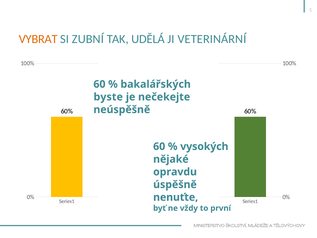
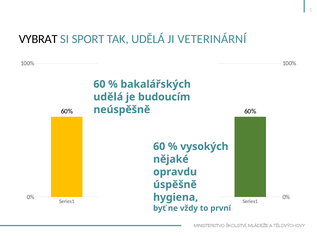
VYBRAT colour: orange -> black (38, 39)
ZUBNÍ: ZUBNÍ -> SPORT (88, 39)
byste: byste -> udělá (108, 97)
nečekejte: nečekejte -> budoucím (164, 97)
nenuťte: nenuťte -> hygiena (176, 197)
